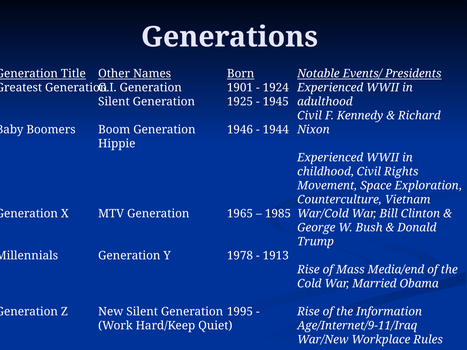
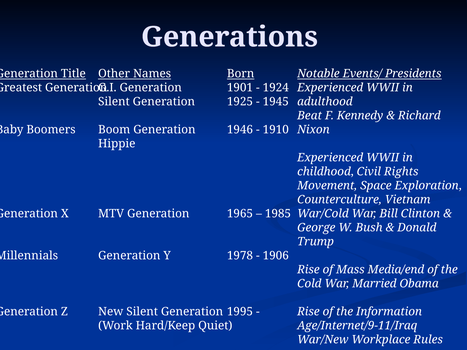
Civil: Civil -> Beat (310, 116)
1944: 1944 -> 1910 (276, 130)
1913: 1913 -> 1906 (276, 256)
